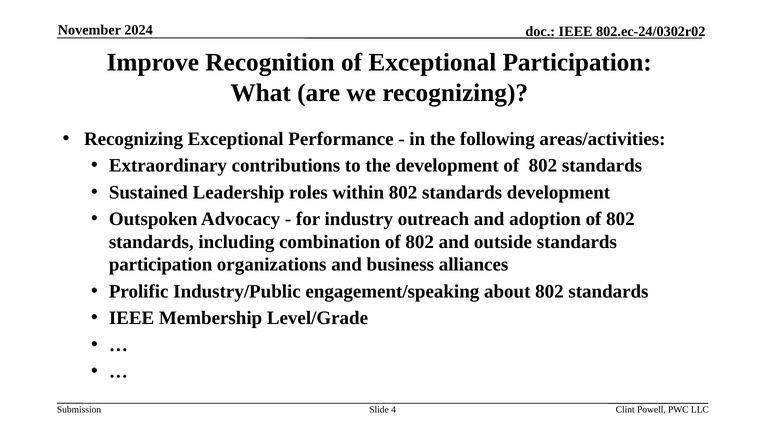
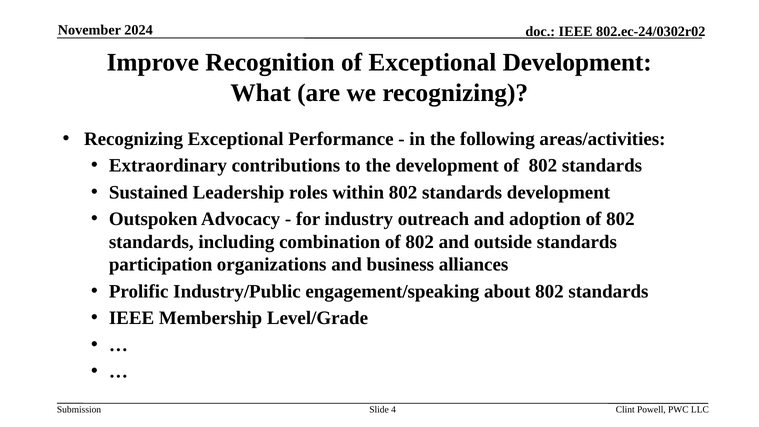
Exceptional Participation: Participation -> Development (577, 62)
